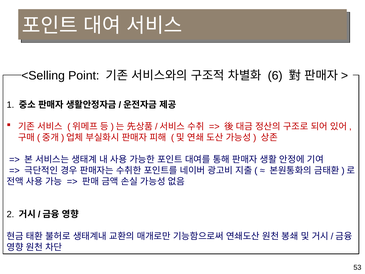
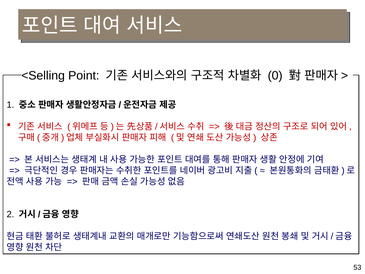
6: 6 -> 0 (275, 76)
